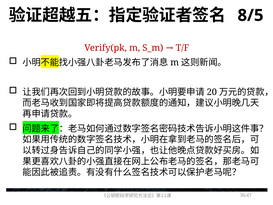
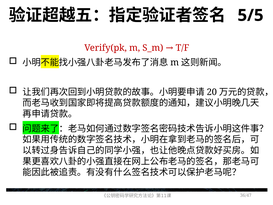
8/5: 8/5 -> 5/5 (250, 15)
